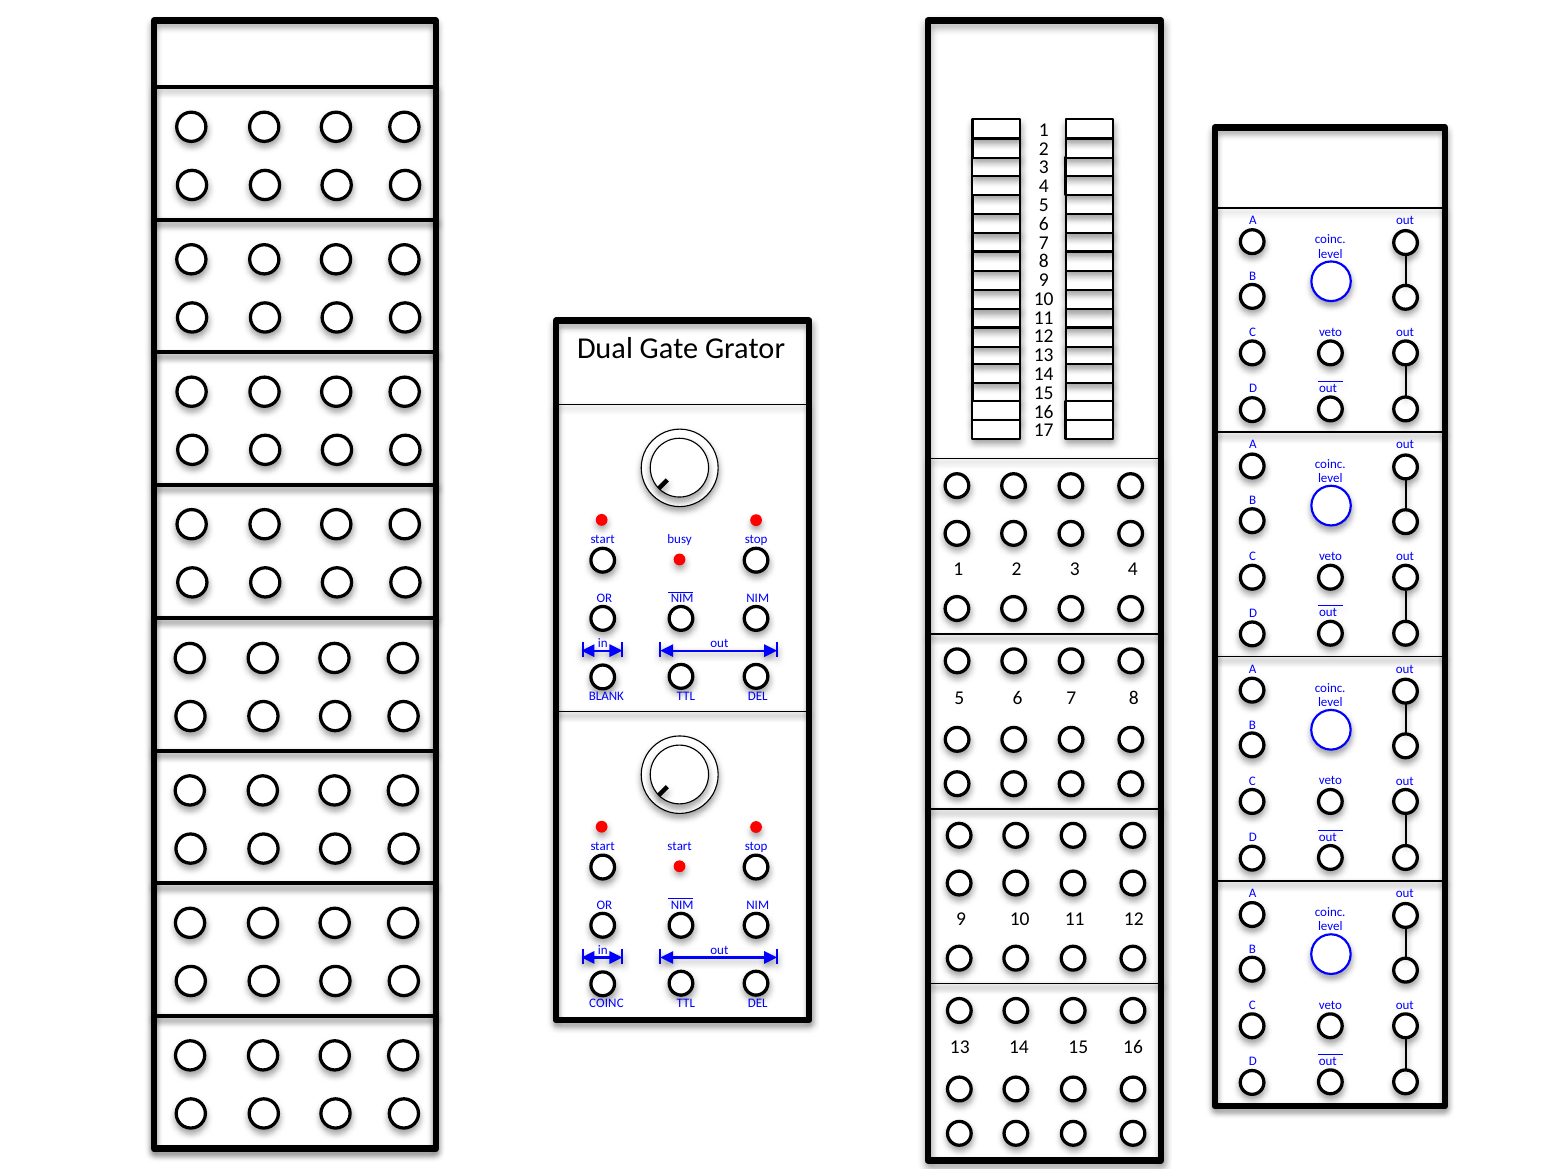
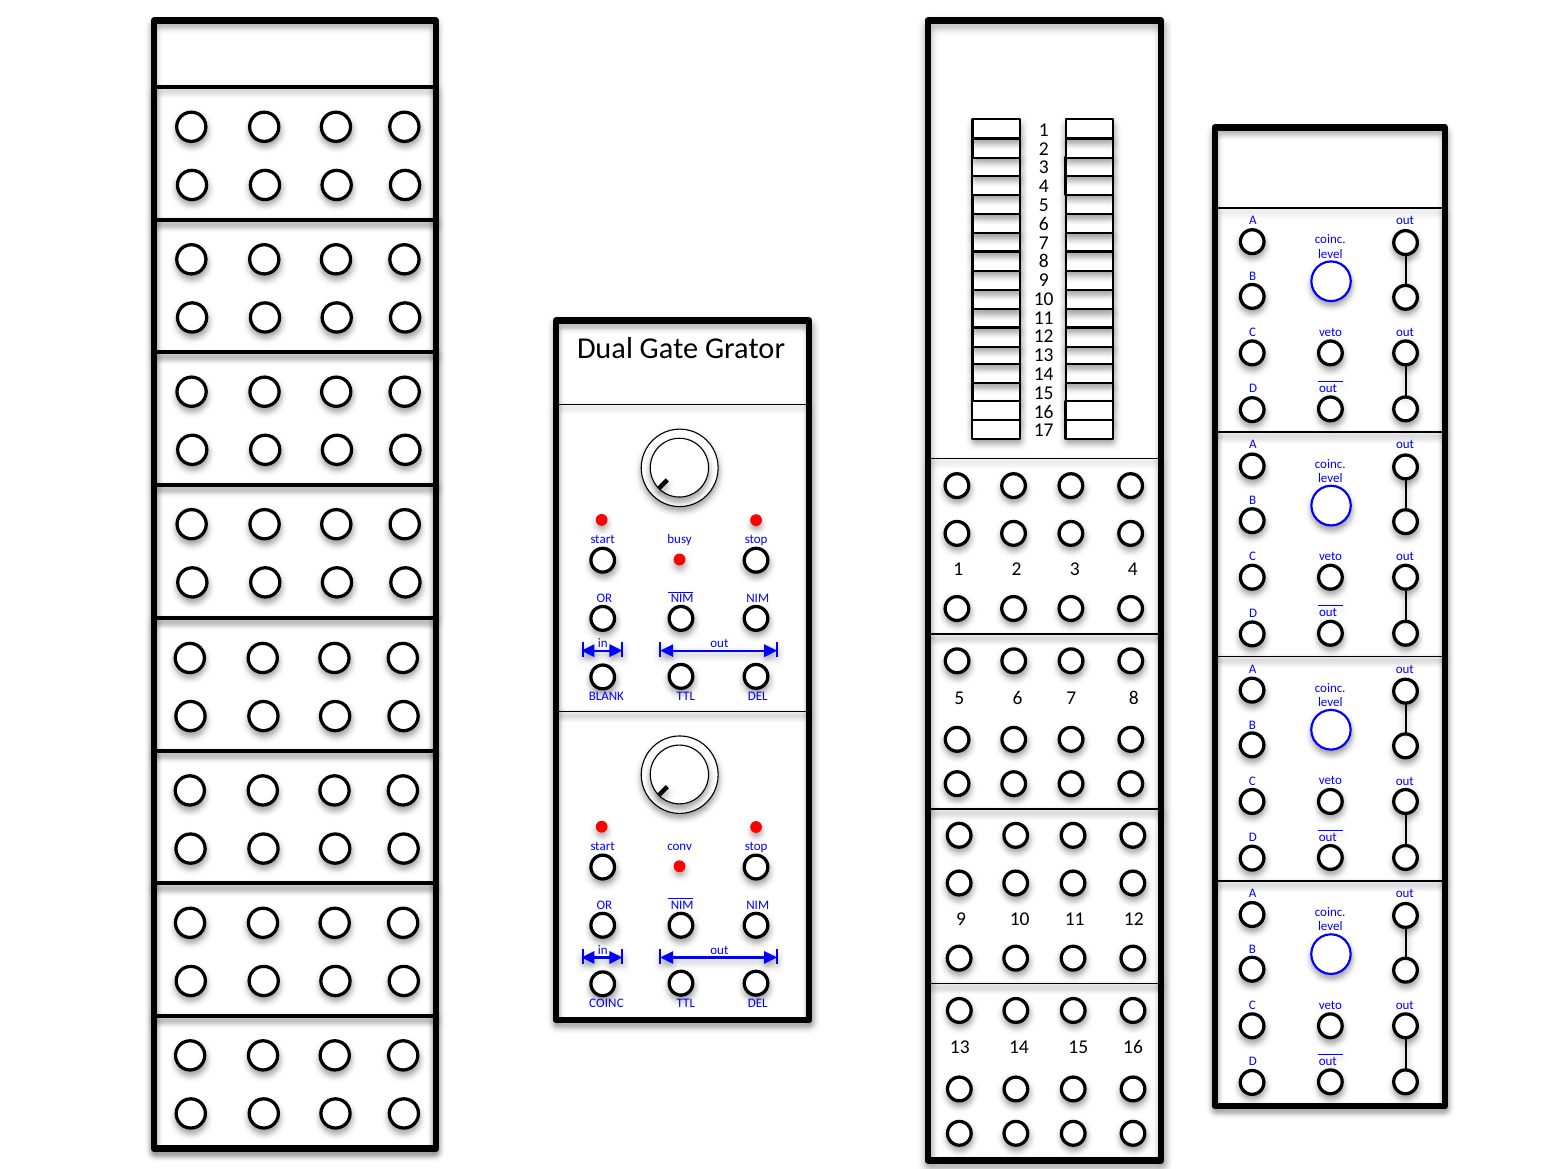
start: start -> conv (680, 846)
